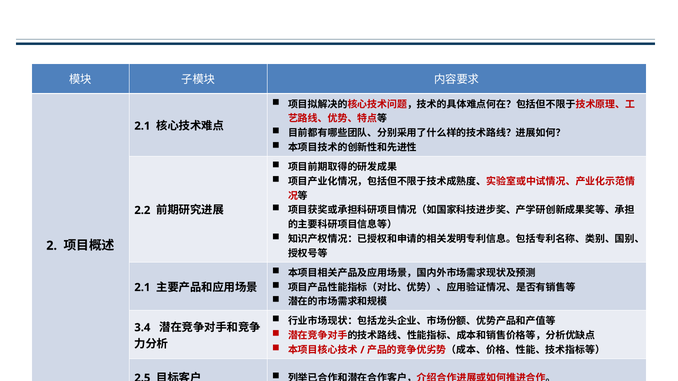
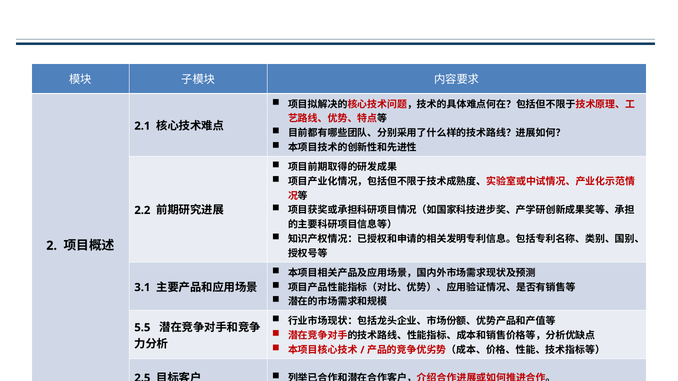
2.1: 2.1 -> 3.1 (142, 288)
3.4: 3.4 -> 5.5 (142, 328)
